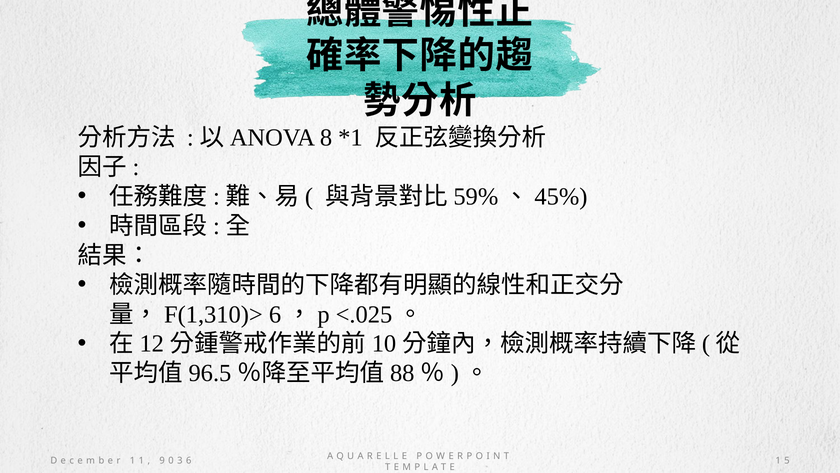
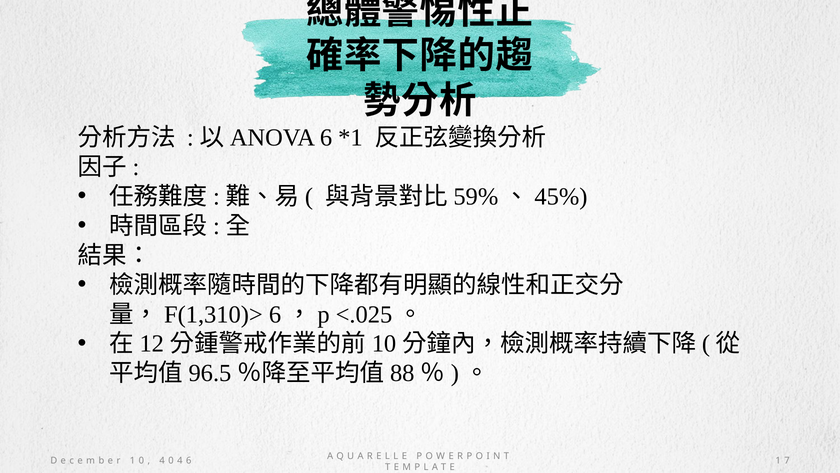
8: 8 -> 6 (326, 138)
1 1: 1 -> 0 (141, 460)
9: 9 -> 4 (162, 460)
3: 3 -> 4 (180, 460)
5: 5 -> 7 (787, 460)
